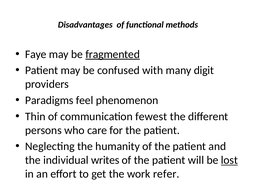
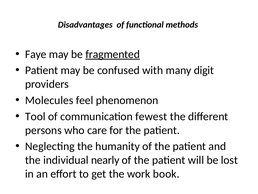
Paradigms: Paradigms -> Molecules (49, 100)
Thin: Thin -> Tool (35, 116)
writes: writes -> nearly (105, 160)
lost underline: present -> none (229, 160)
refer: refer -> book (166, 174)
